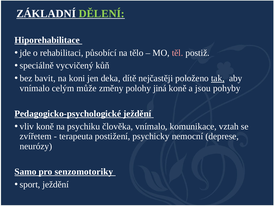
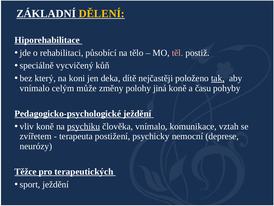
DĚLENÍ colour: light green -> yellow (102, 14)
bavit: bavit -> který (45, 78)
jsou: jsou -> času (203, 88)
psychiku underline: none -> present (84, 126)
Samo: Samo -> Těžce (26, 171)
senzomotoriky: senzomotoriky -> terapeutických (84, 171)
